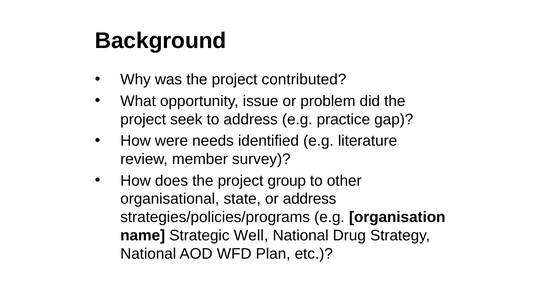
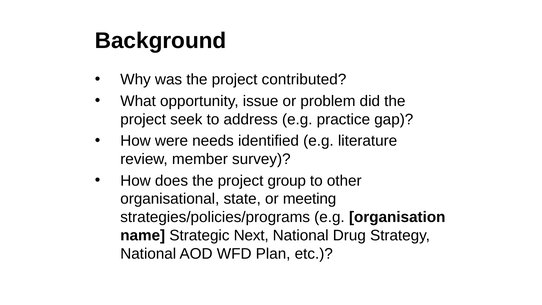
or address: address -> meeting (310, 199)
Well: Well -> Next (251, 235)
